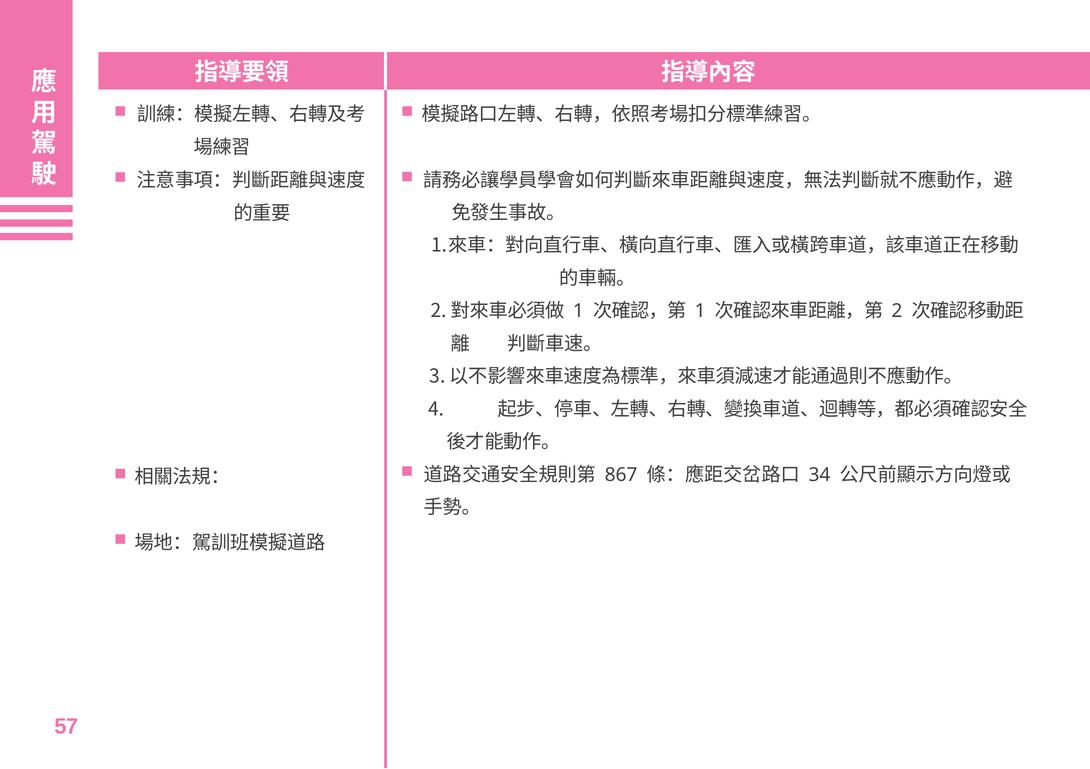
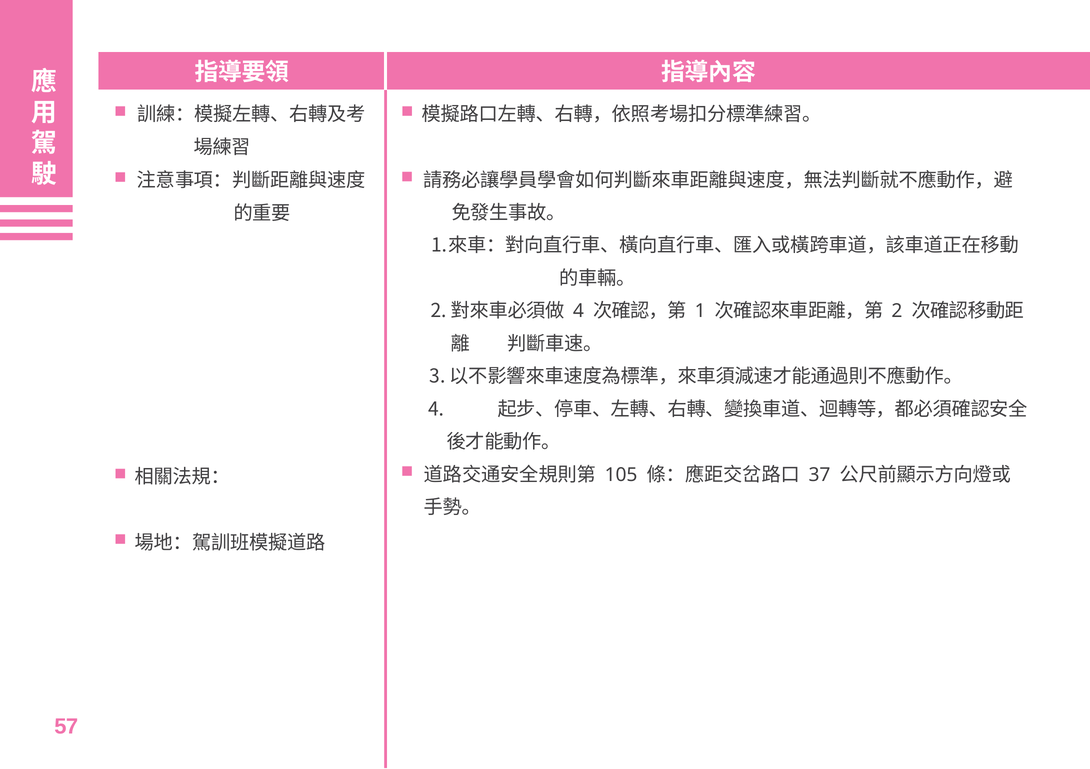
1: 1 -> 4 (578, 311)
867: 867 -> 105 (621, 475)
34: 34 -> 37 (820, 475)
